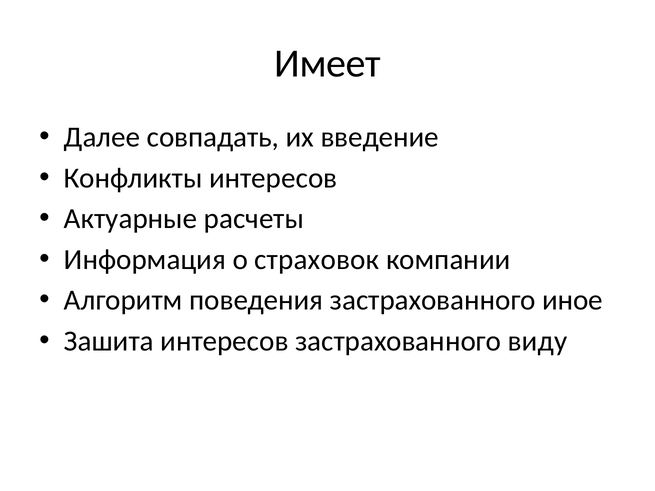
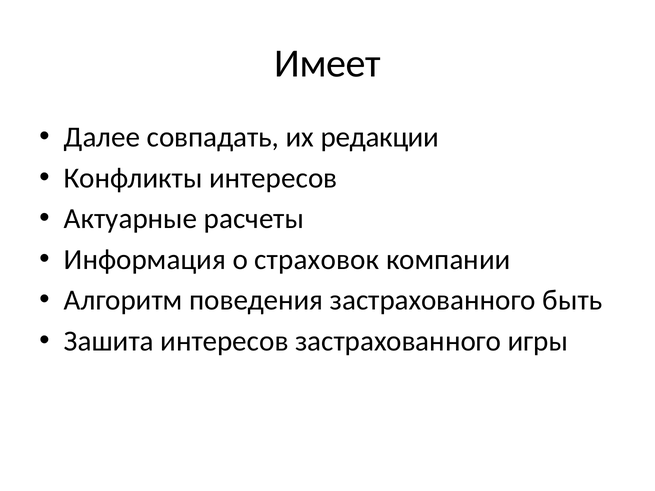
введение: введение -> редакции (380, 137)
иное: иное -> быть (572, 300)
виду: виду -> игры (538, 341)
